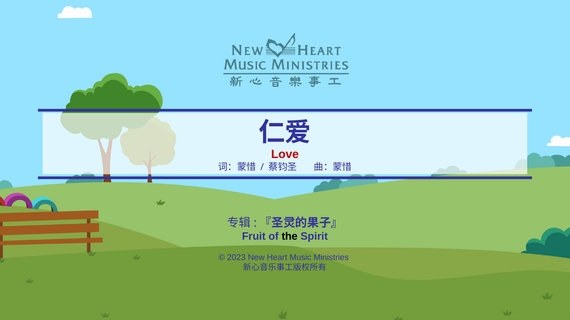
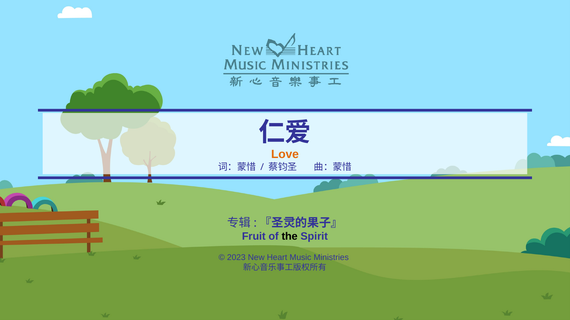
Love colour: red -> orange (285, 155)
